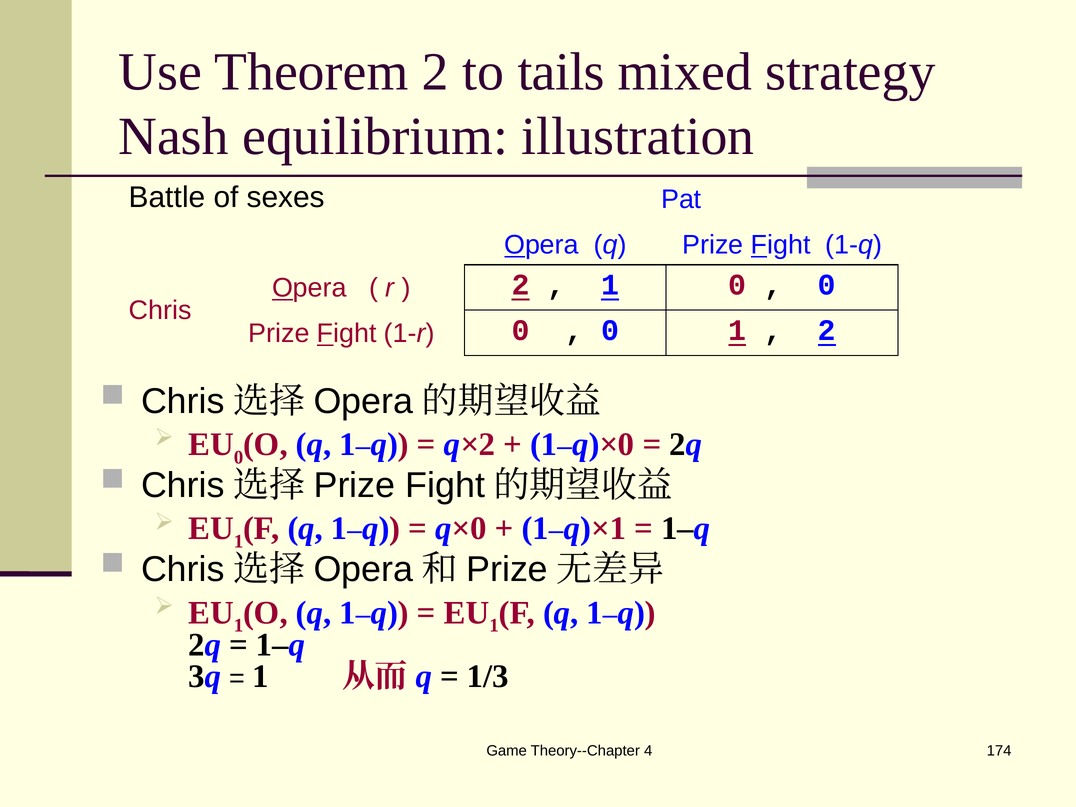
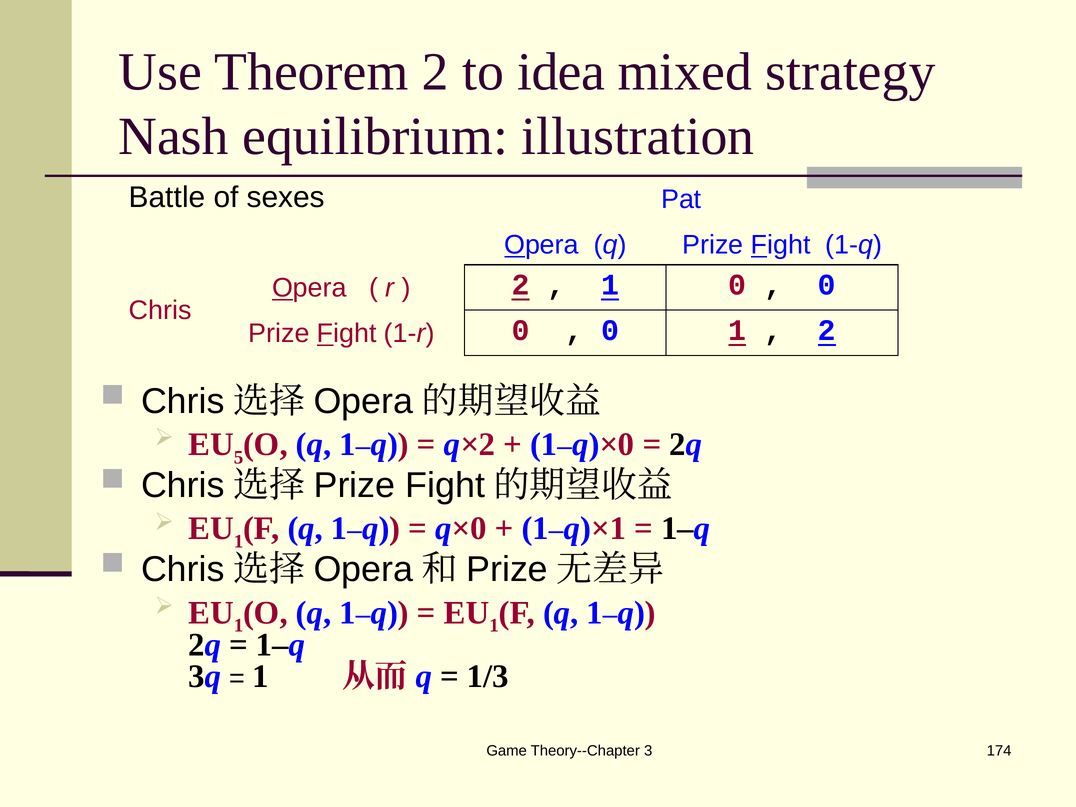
tails: tails -> idea (561, 72)
0: 0 -> 5 (239, 457)
4: 4 -> 3 (648, 751)
